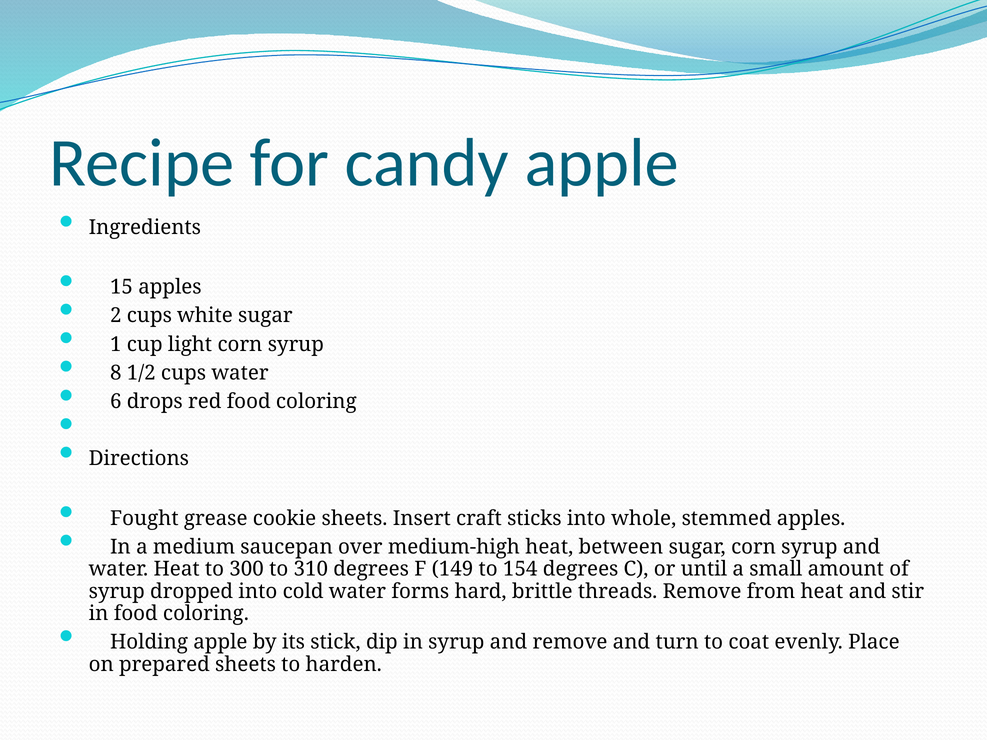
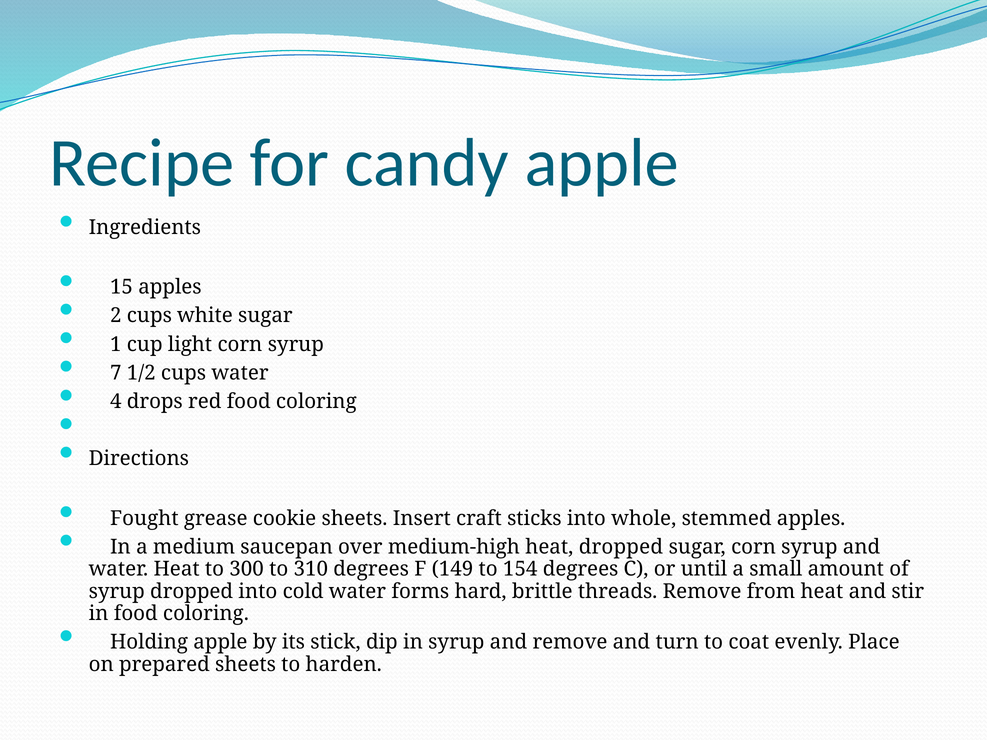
8: 8 -> 7 (116, 373)
6: 6 -> 4 (116, 402)
heat between: between -> dropped (621, 547)
